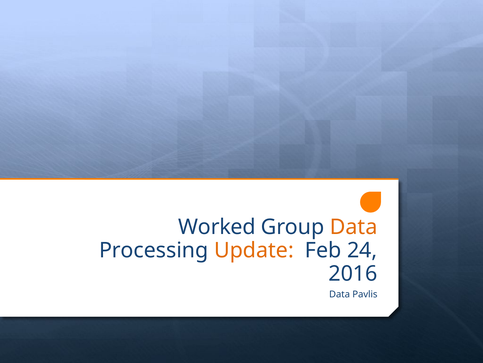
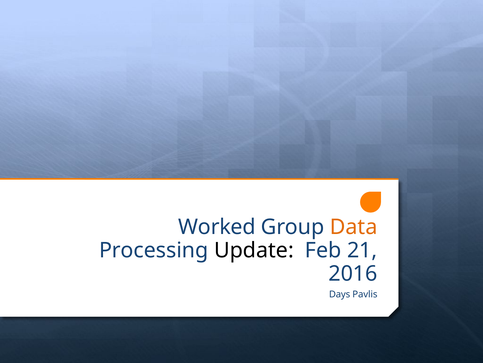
Update colour: orange -> black (254, 250)
24: 24 -> 21 (362, 250)
Data: Data -> Days (340, 294)
